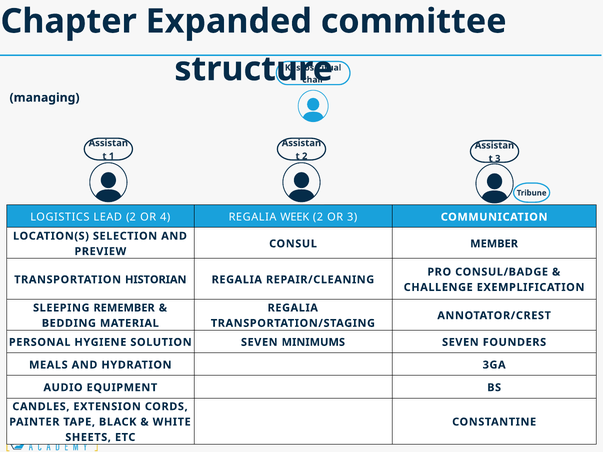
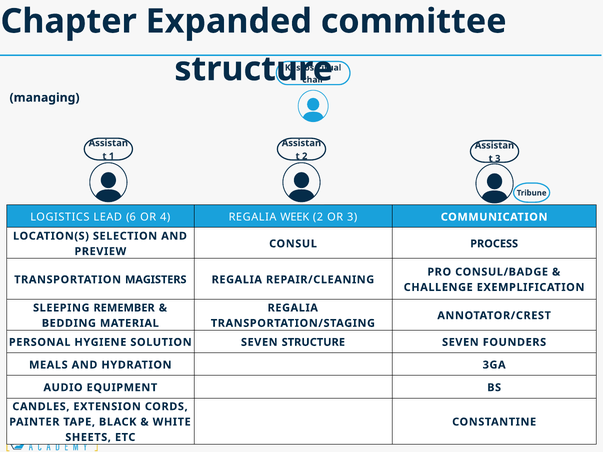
LEAD 2: 2 -> 6 (131, 217)
MEMBER: MEMBER -> PROCESS (494, 244)
HISTORIAN: HISTORIAN -> MAGISTERS (156, 280)
SEVEN MINIMUMS: MINIMUMS -> STRUCTURE (313, 342)
